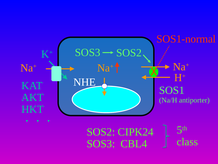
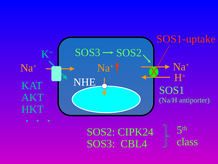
SOS1-normal: SOS1-normal -> SOS1-uptake (186, 39)
